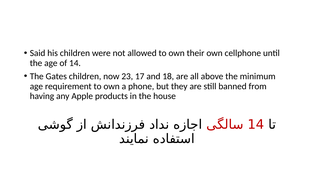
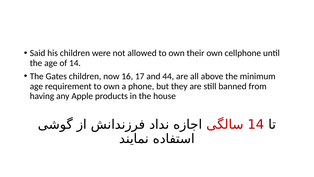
23: 23 -> 16 (127, 76)
18: 18 -> 44 (168, 76)
